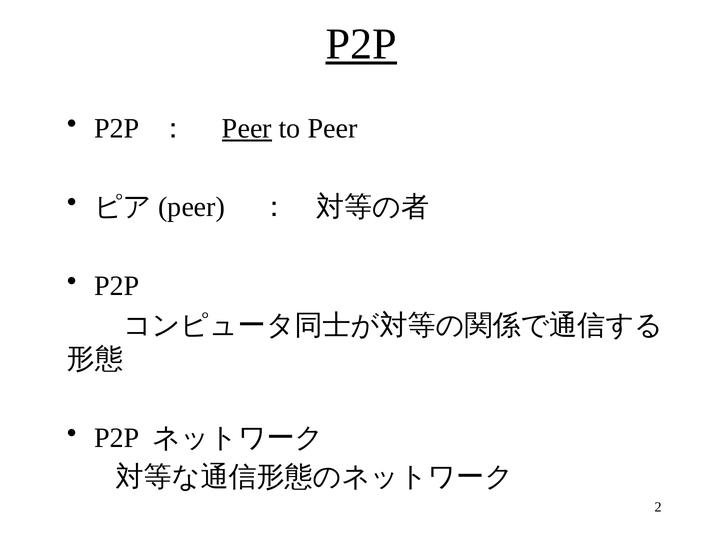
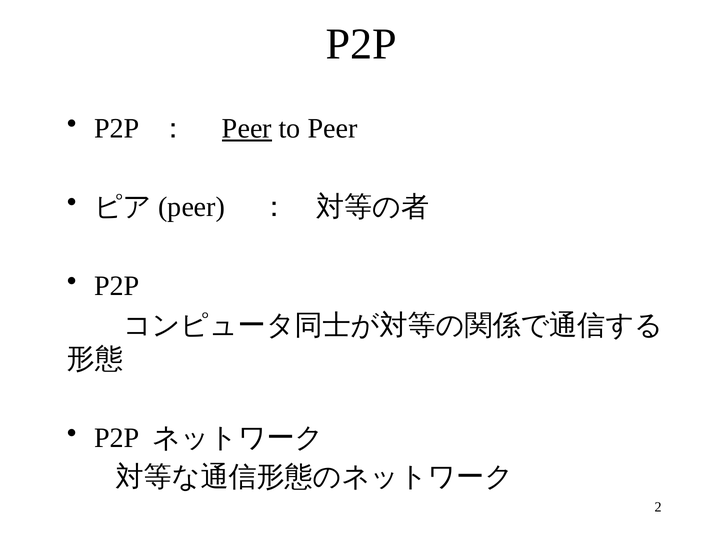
P2P underline: present -> none (361, 44)
